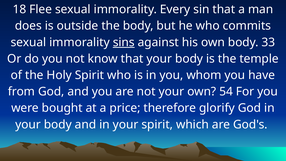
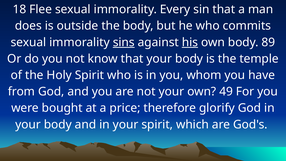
his underline: none -> present (190, 42)
33: 33 -> 89 (268, 42)
54: 54 -> 49 (226, 92)
